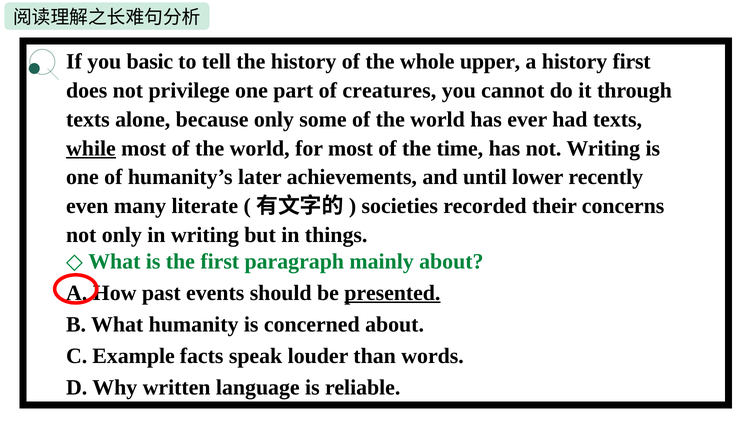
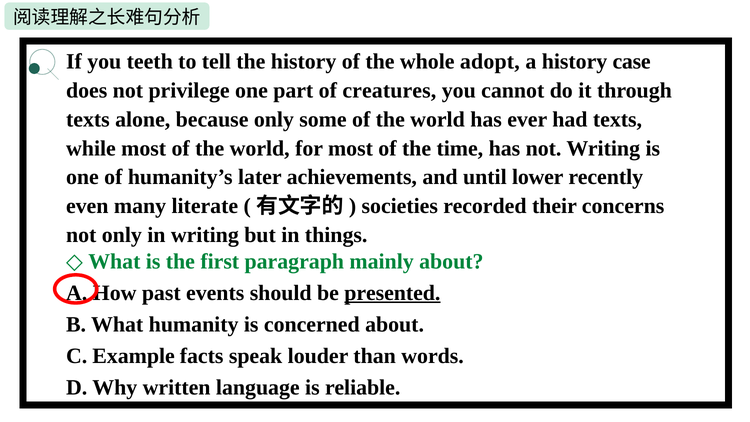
basic: basic -> teeth (150, 62)
upper: upper -> adopt (490, 62)
history first: first -> case (632, 62)
while underline: present -> none (91, 148)
